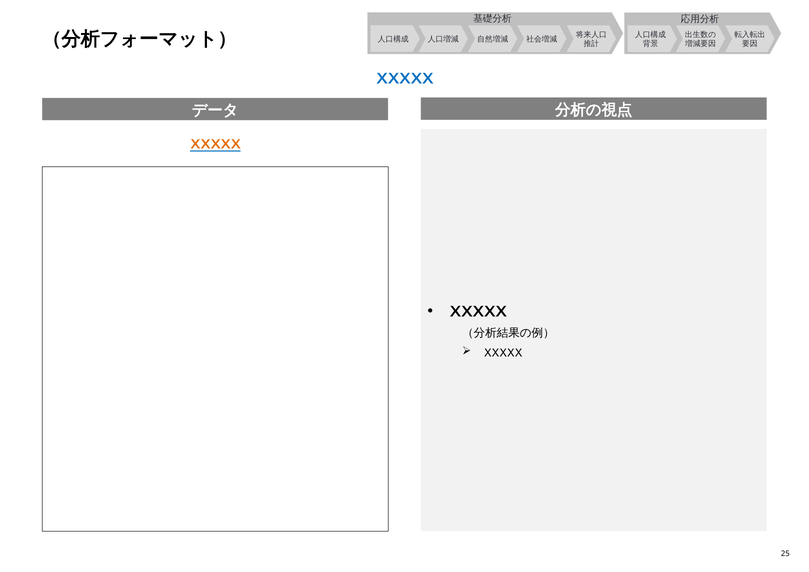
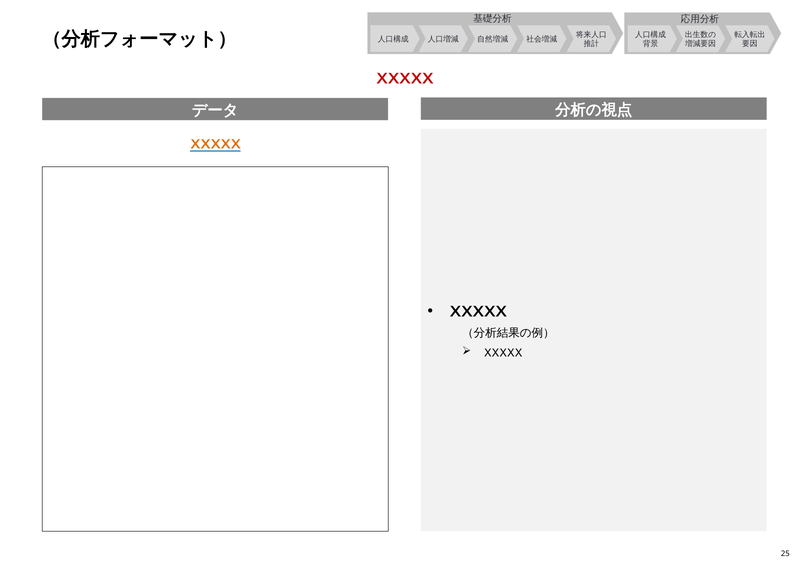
XXXXX colour: blue -> red (404, 79)
